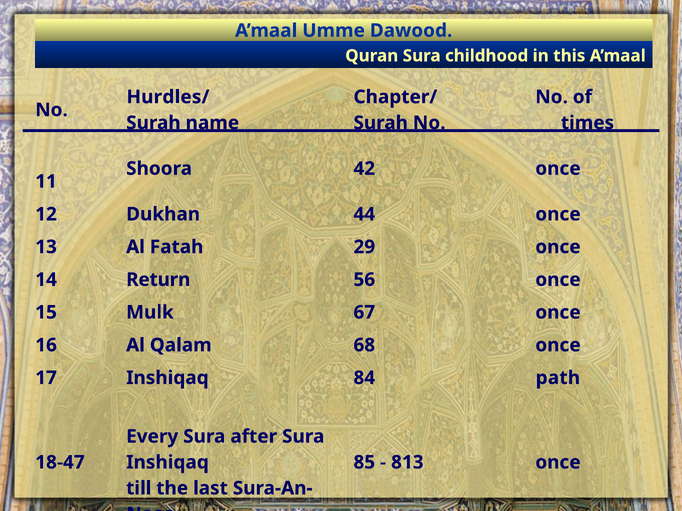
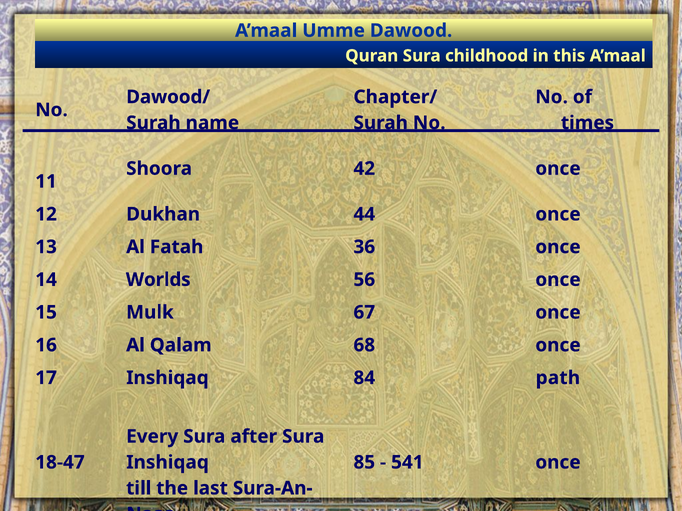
Hurdles/: Hurdles/ -> Dawood/ (168, 97)
29: 29 -> 36 (364, 247)
Return: Return -> Worlds (158, 280)
813: 813 -> 541 (407, 463)
